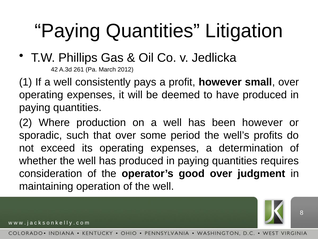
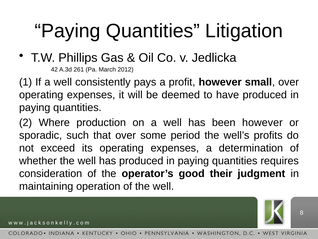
good over: over -> their (221, 173)
